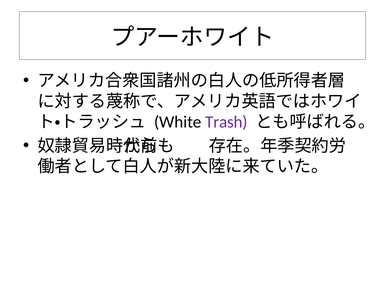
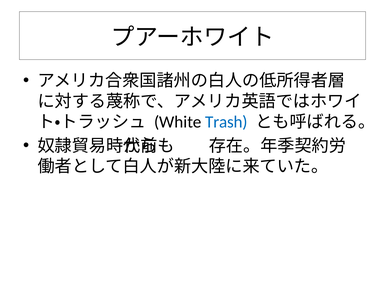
Trash colour: purple -> blue (226, 122)
